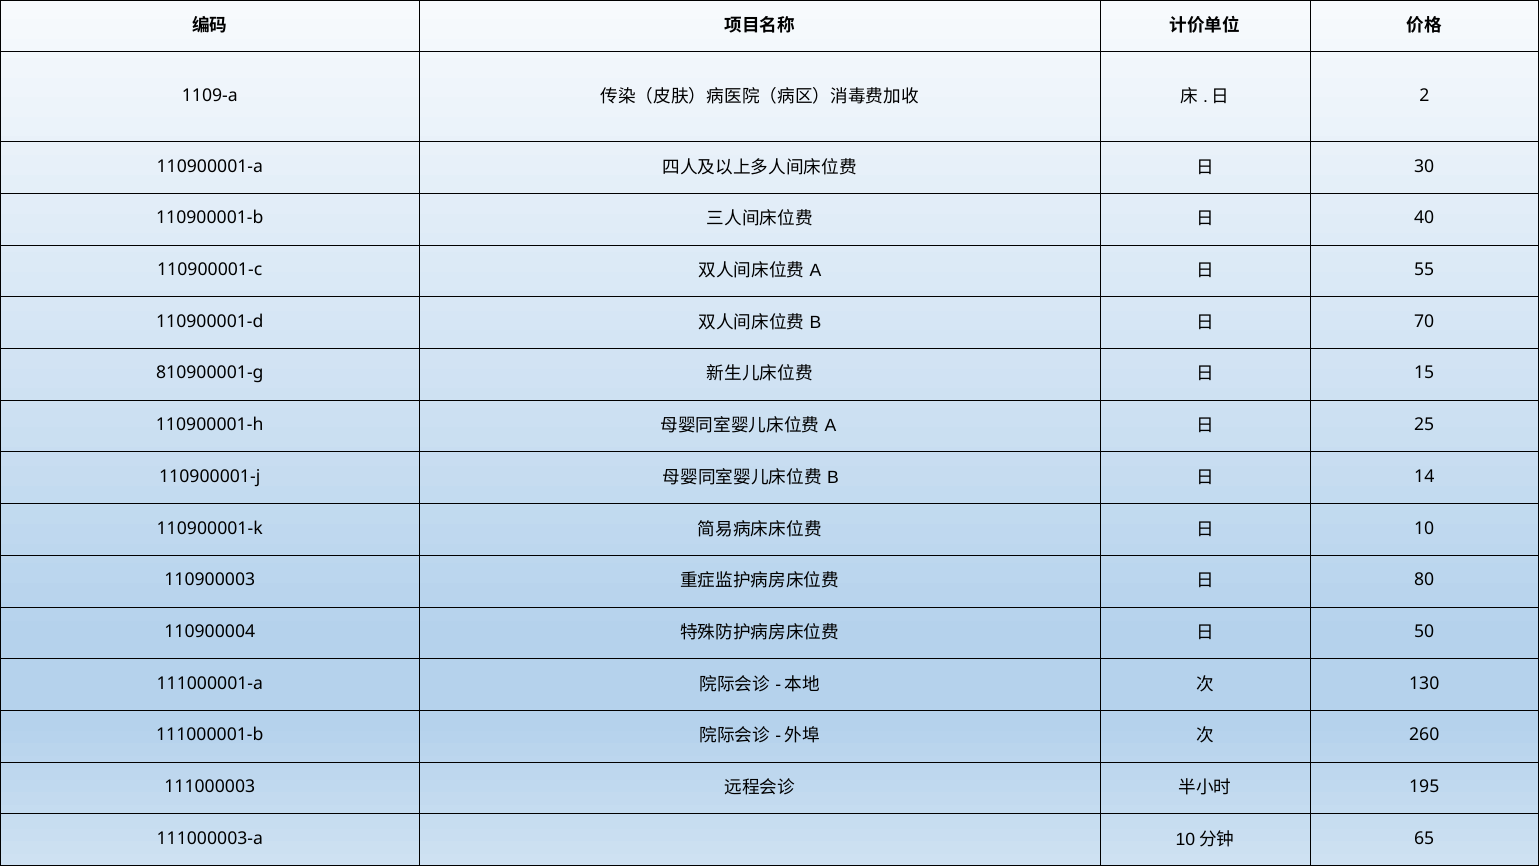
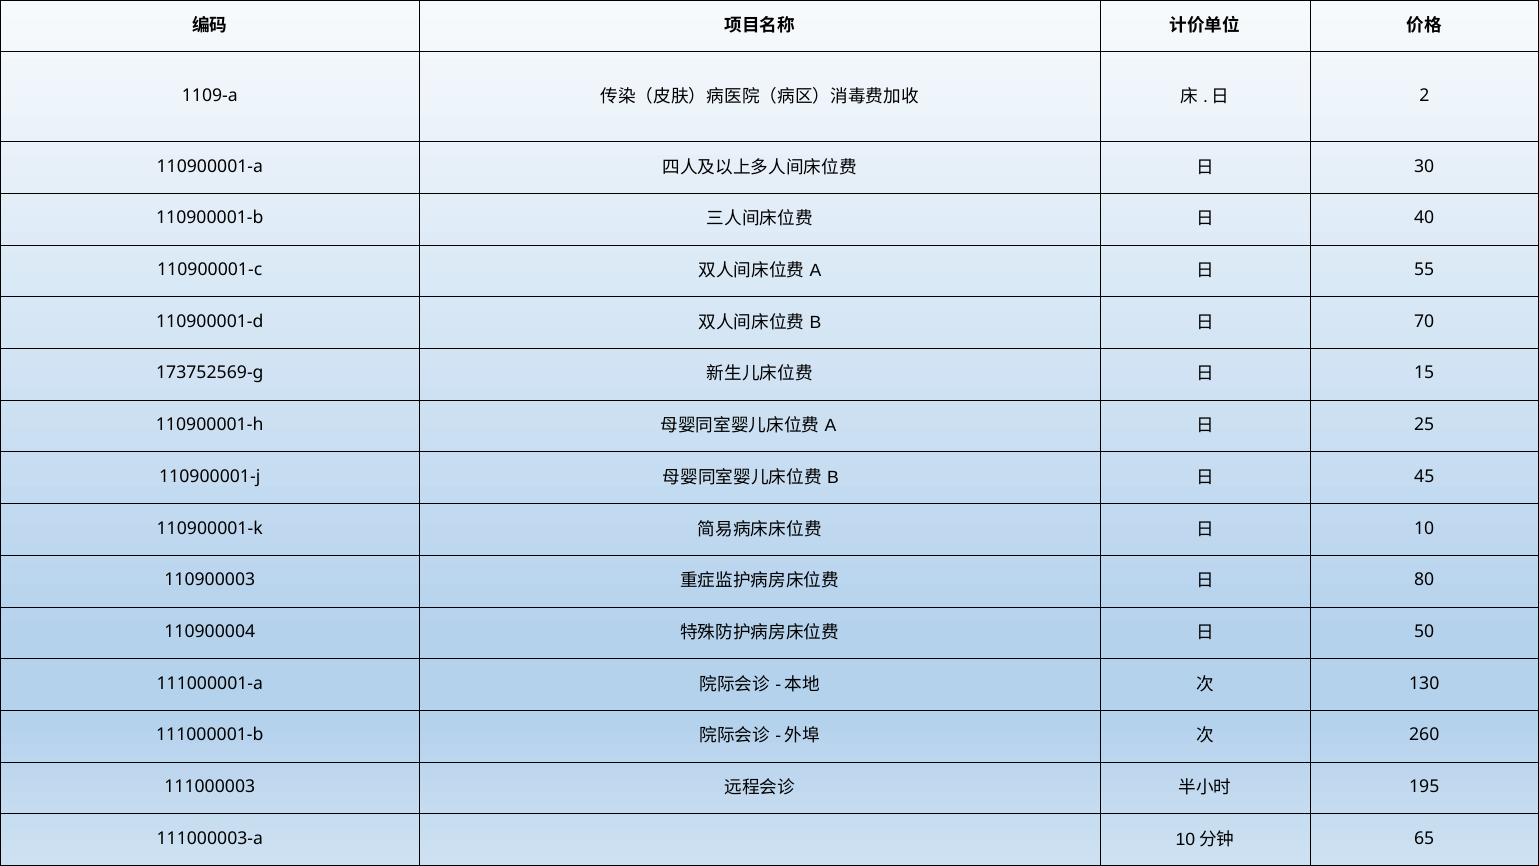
810900001-g: 810900001-g -> 173752569-g (210, 373)
14: 14 -> 45 (1424, 476)
